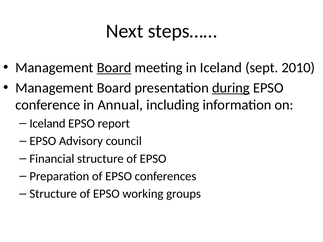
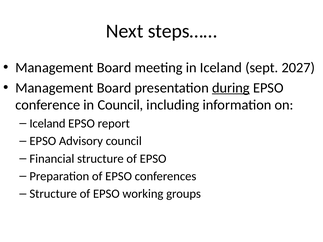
Board underline: present -> none (114, 68)
2010: 2010 -> 2027 (298, 68)
in Annual: Annual -> Council (120, 105)
